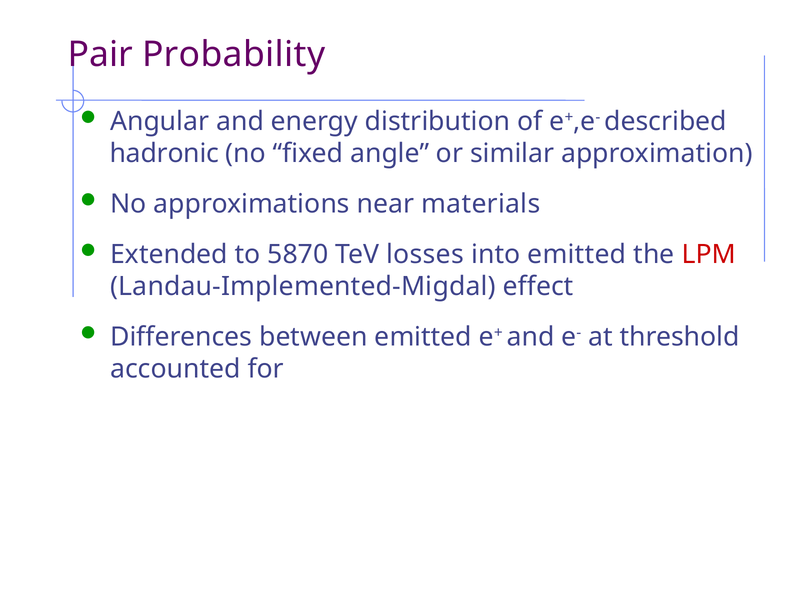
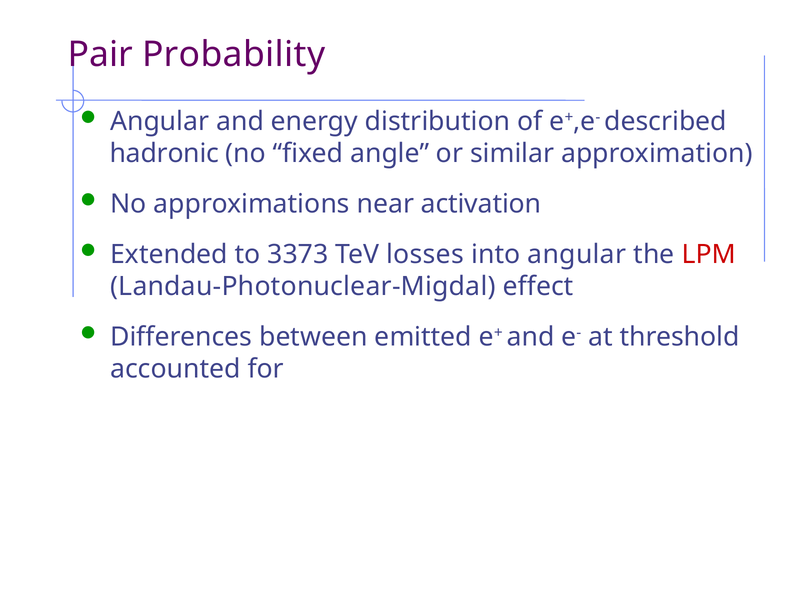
materials: materials -> activation (481, 204)
5870: 5870 -> 3373 (298, 255)
into emitted: emitted -> angular (577, 255)
Landau-Implemented-Migdal: Landau-Implemented-Migdal -> Landau-Photonuclear-Migdal (303, 287)
